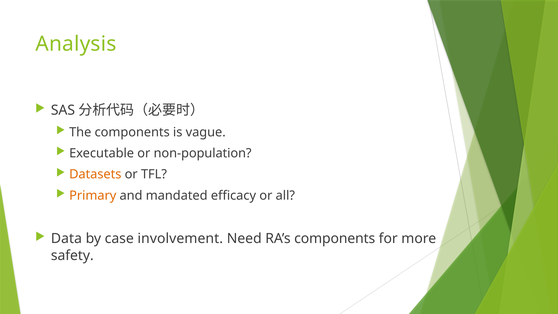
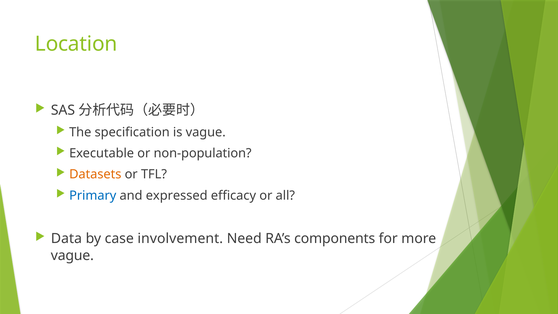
Analysis: Analysis -> Location (76, 44)
The components: components -> specification (132, 132)
Primary colour: orange -> blue (93, 196)
mandated: mandated -> expressed (177, 196)
safety: safety -> vague (72, 255)
